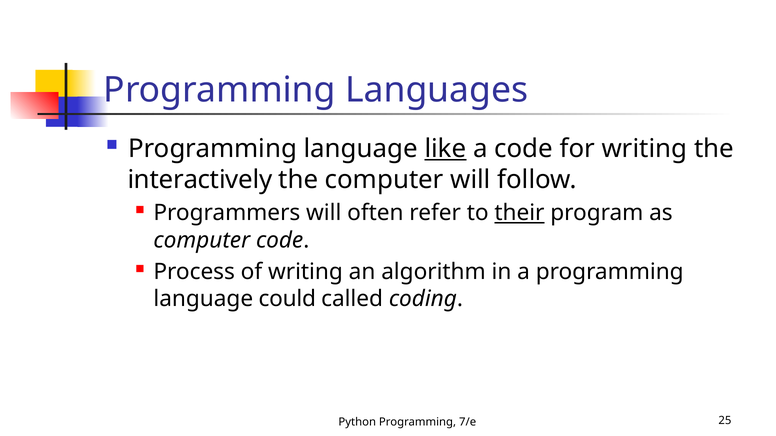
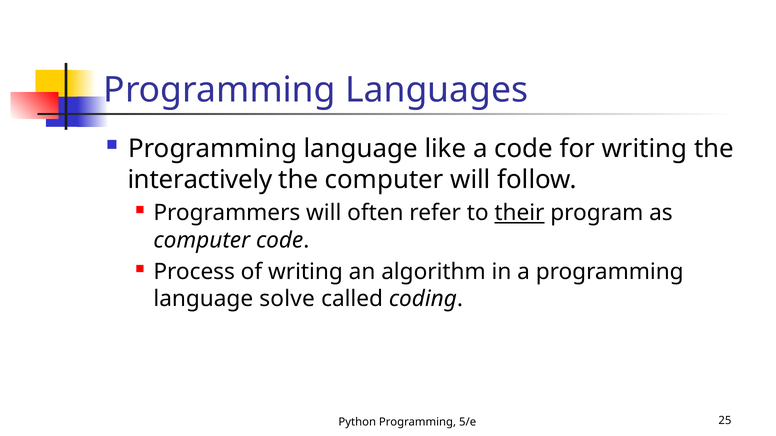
like underline: present -> none (445, 149)
could: could -> solve (287, 299)
7/e: 7/e -> 5/e (468, 423)
